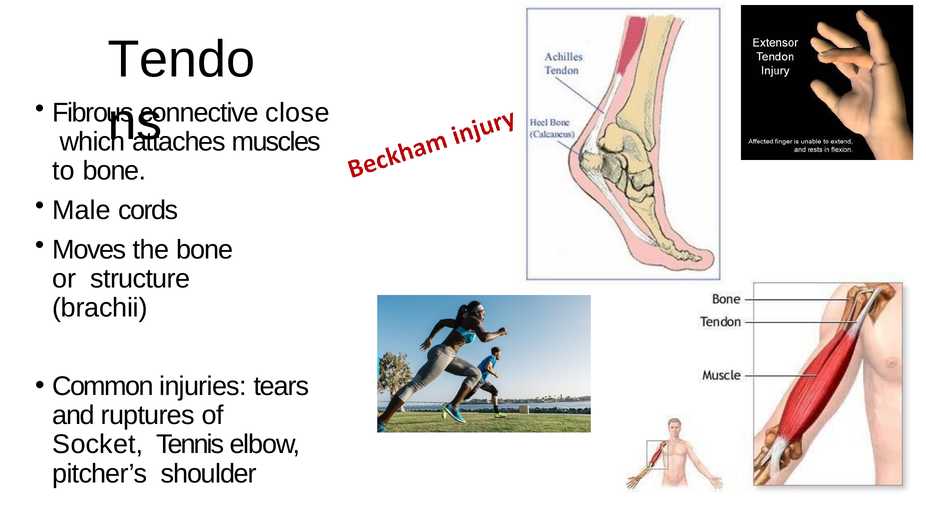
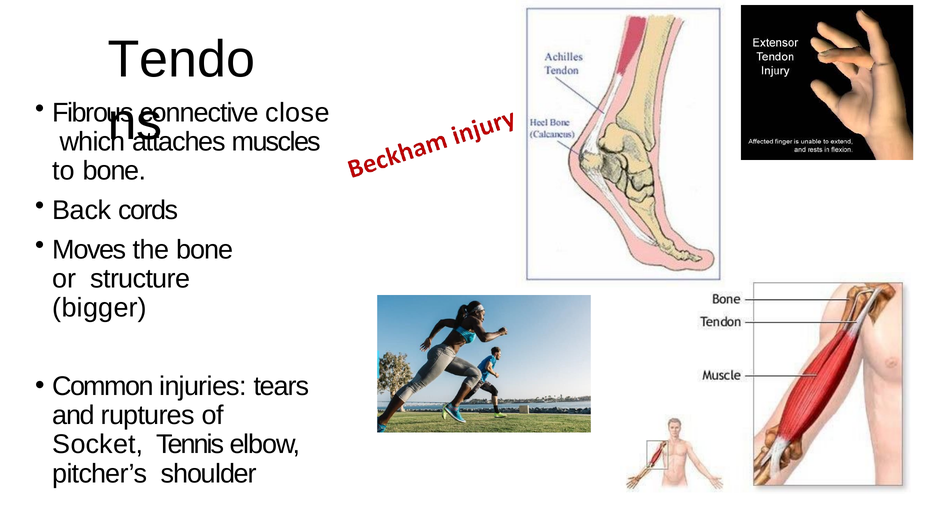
Male: Male -> Back (82, 210)
brachii: brachii -> bigger (100, 308)
